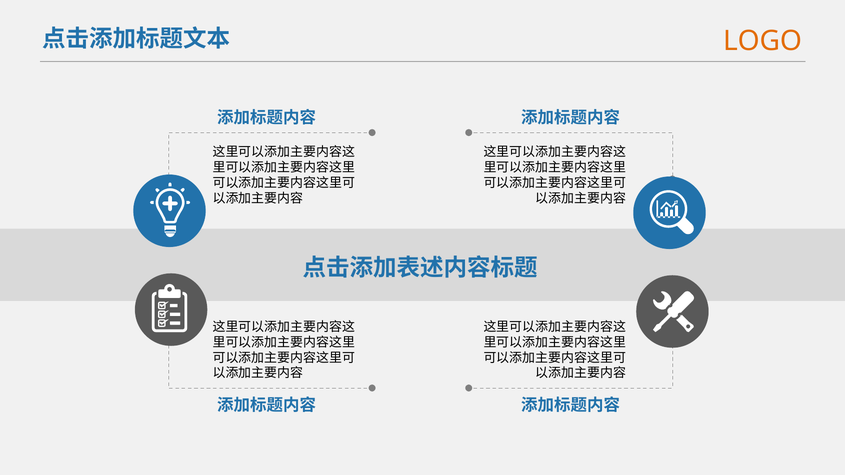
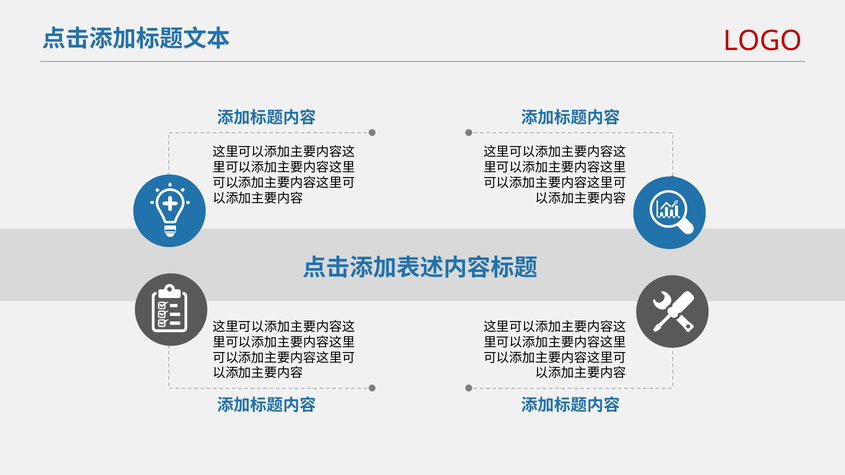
LOGO colour: orange -> red (762, 41)
